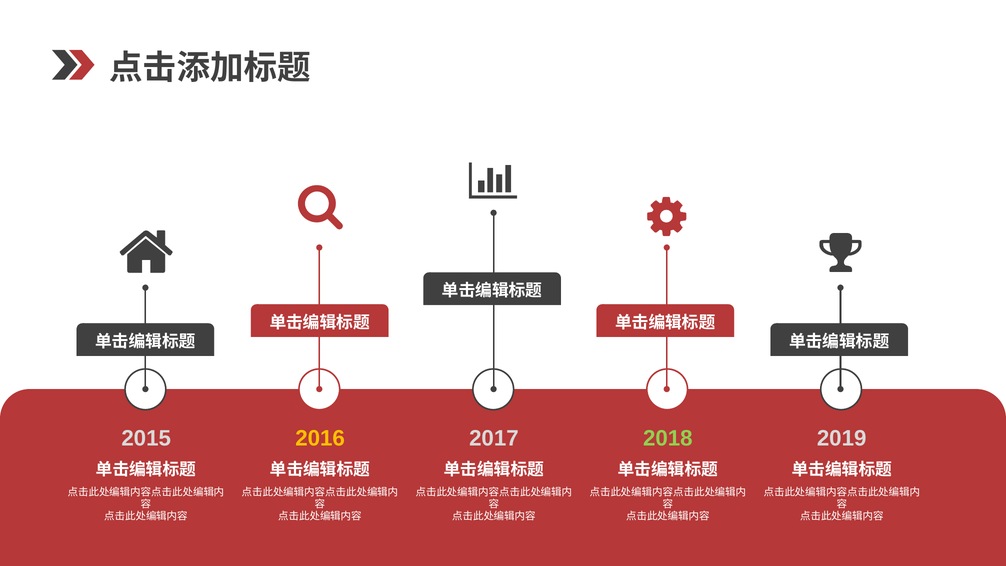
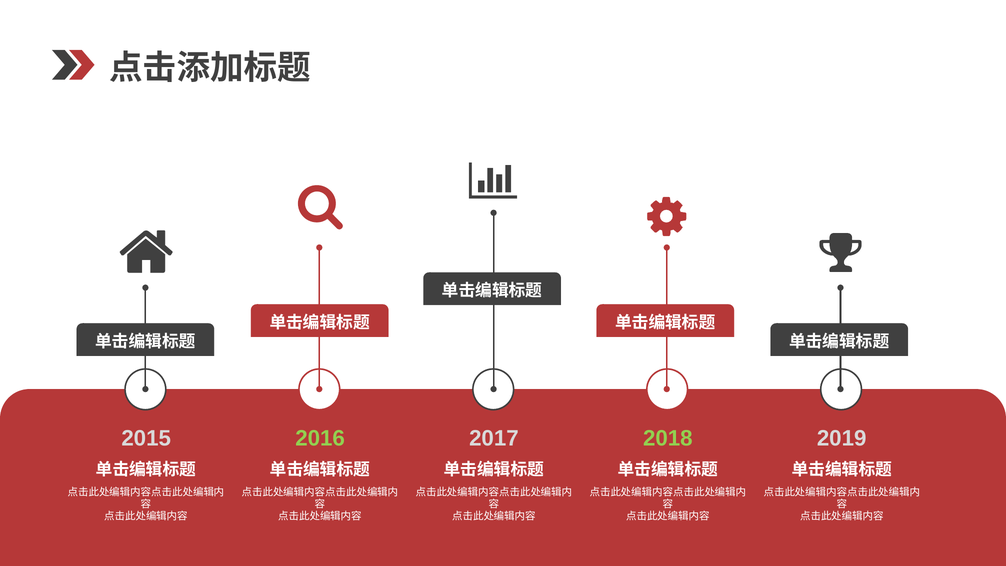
2016 colour: yellow -> light green (320, 438)
